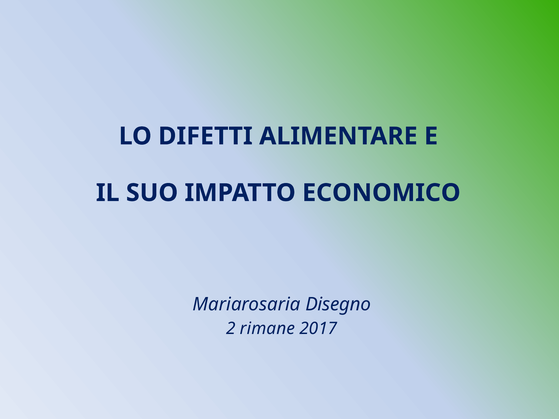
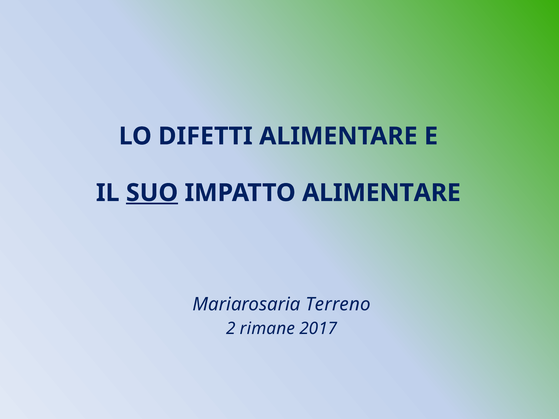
SUO underline: none -> present (152, 193)
IMPATTO ECONOMICO: ECONOMICO -> ALIMENTARE (381, 193)
Disegno: Disegno -> Terreno (338, 304)
